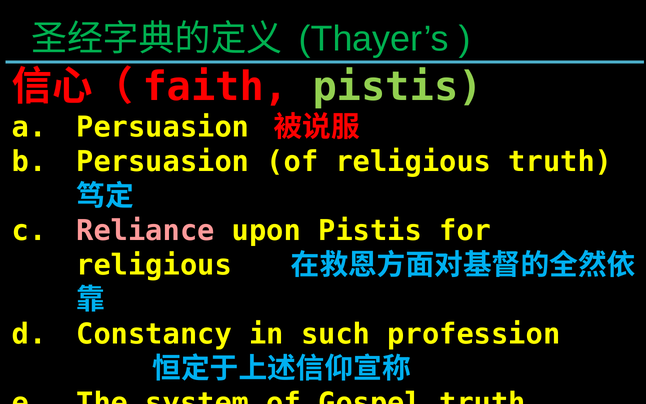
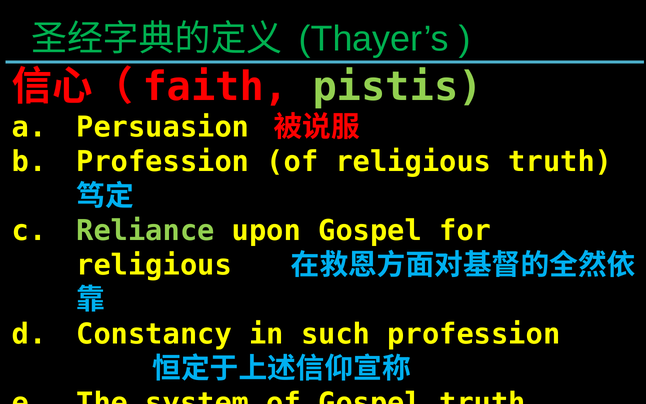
Persuasion: Persuasion -> Profession (163, 162)
Reliance colour: pink -> light green (145, 231)
upon Pistis: Pistis -> Gospel (370, 231)
